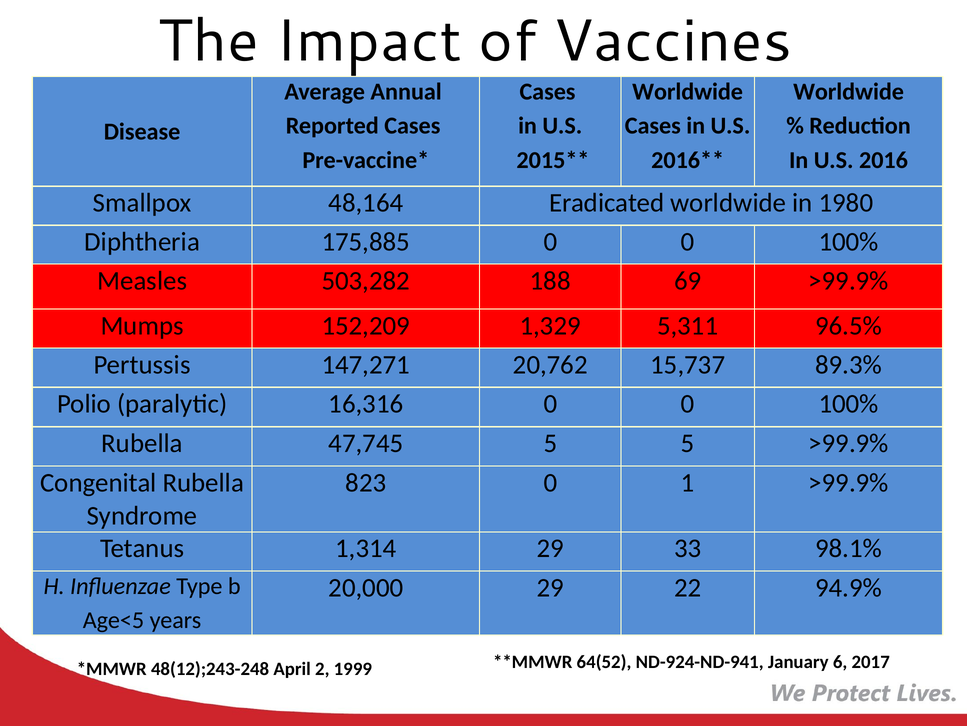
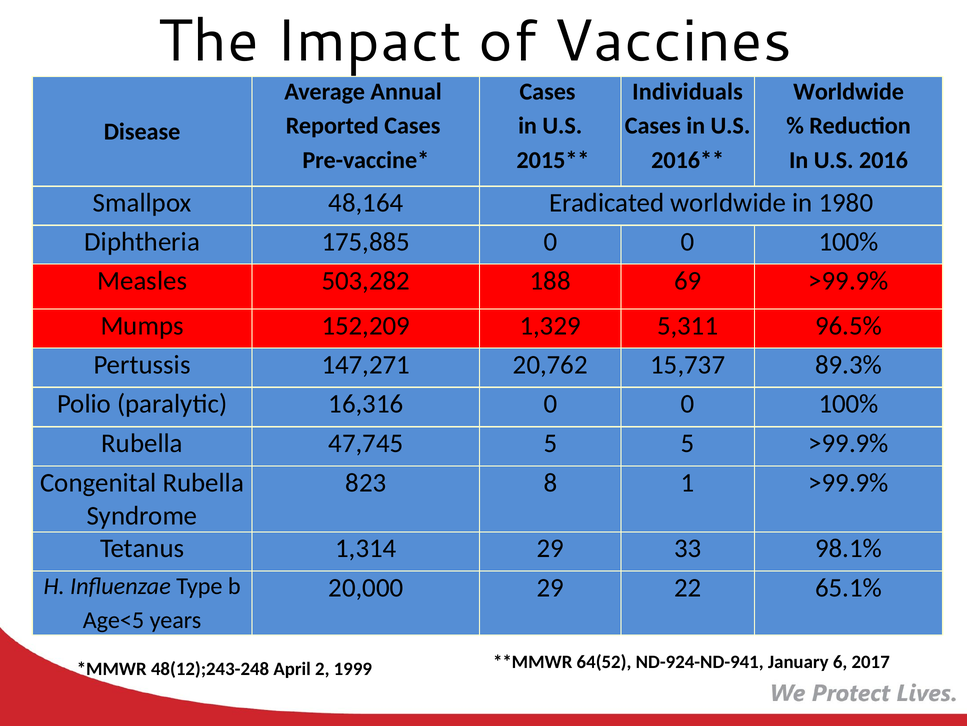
Worldwide: Worldwide -> Individuals (687, 92)
823 0: 0 -> 8 (550, 482)
94.9%: 94.9% -> 65.1% (849, 587)
